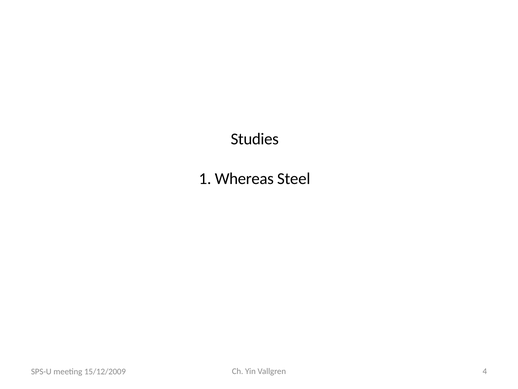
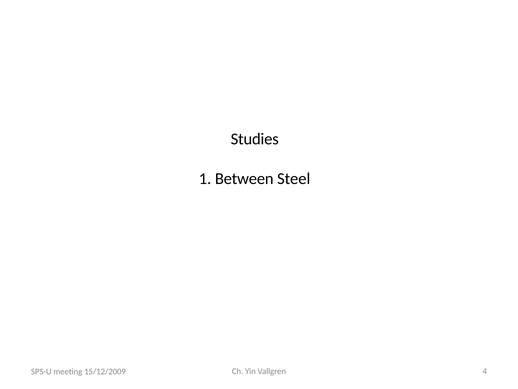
Whereas: Whereas -> Between (244, 179)
